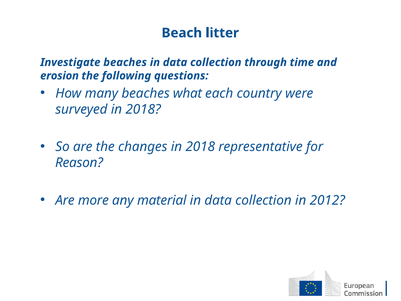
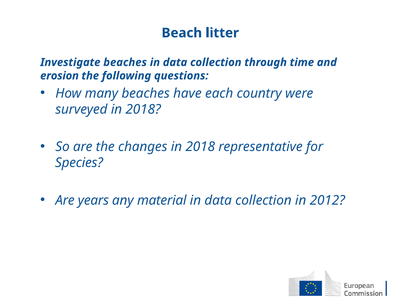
what: what -> have (187, 93)
Reason: Reason -> Species (79, 163)
more: more -> years (93, 200)
